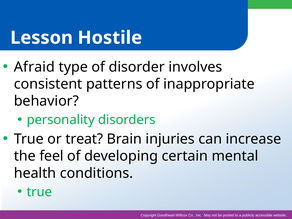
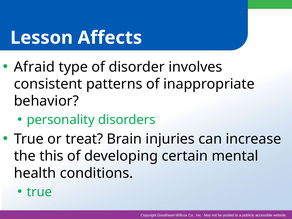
Hostile: Hostile -> Affects (110, 38)
feel: feel -> this (51, 156)
